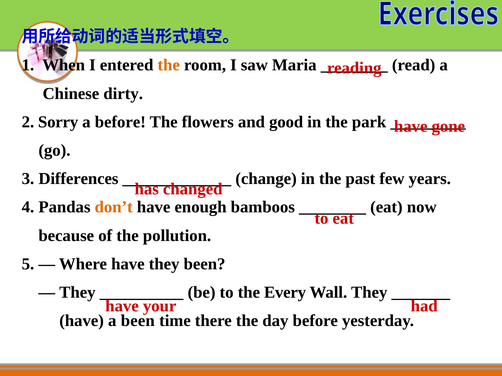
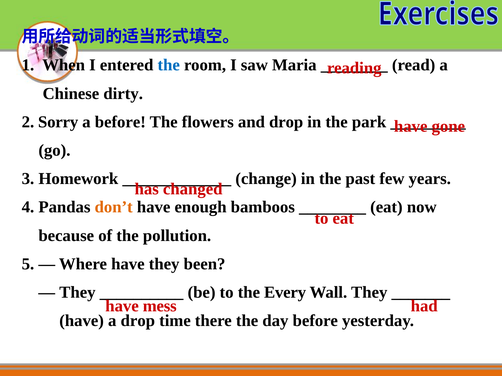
the colour: orange -> blue (169, 65)
and good: good -> drop (286, 122)
Differences: Differences -> Homework (78, 179)
your: your -> mess (160, 307)
a been: been -> drop (138, 321)
